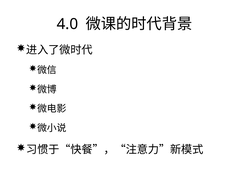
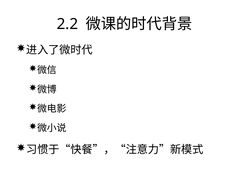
4.0: 4.0 -> 2.2 (67, 24)
